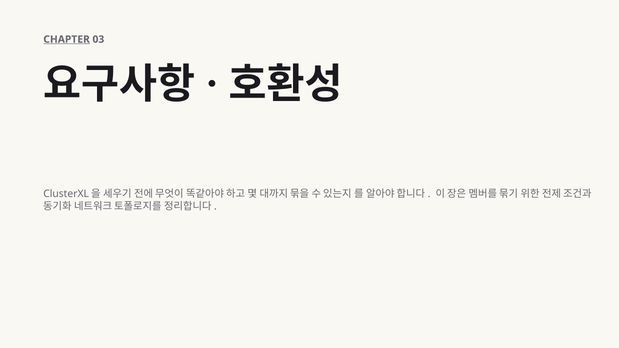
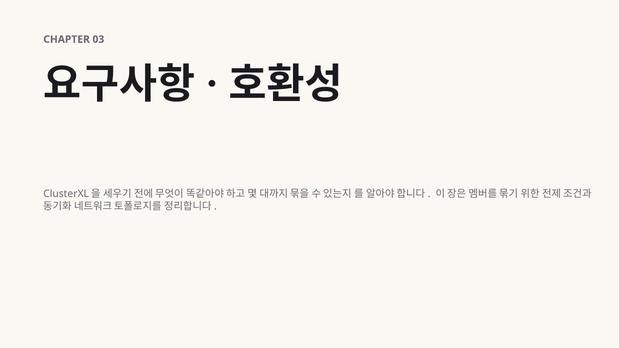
CHAPTER underline: present -> none (67, 39)
